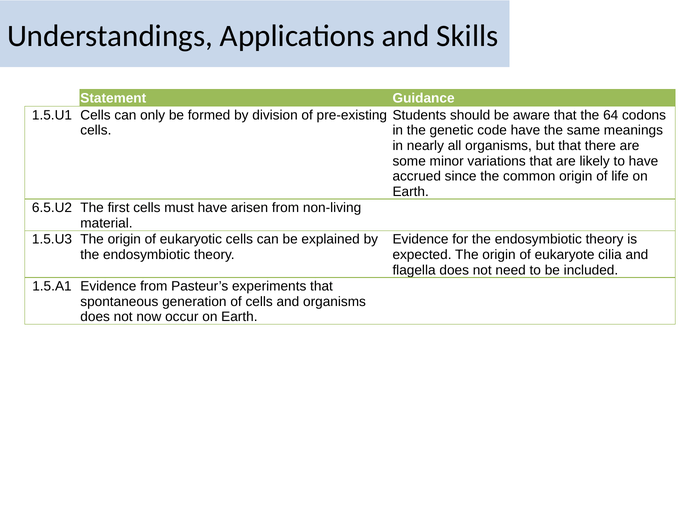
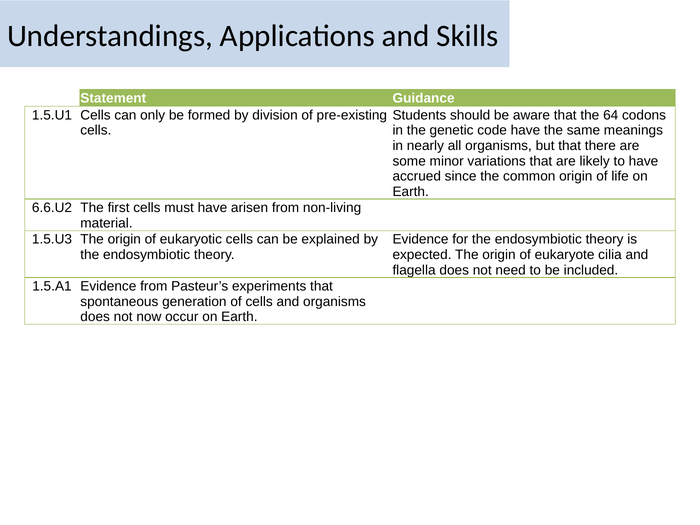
6.5.U2: 6.5.U2 -> 6.6.U2 (52, 208)
